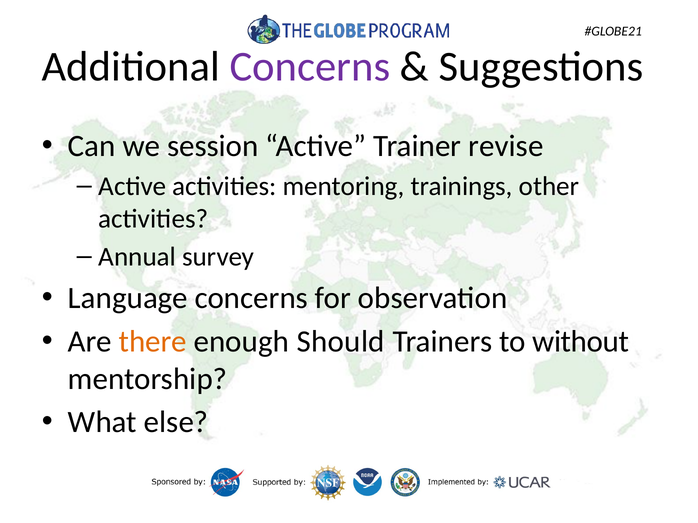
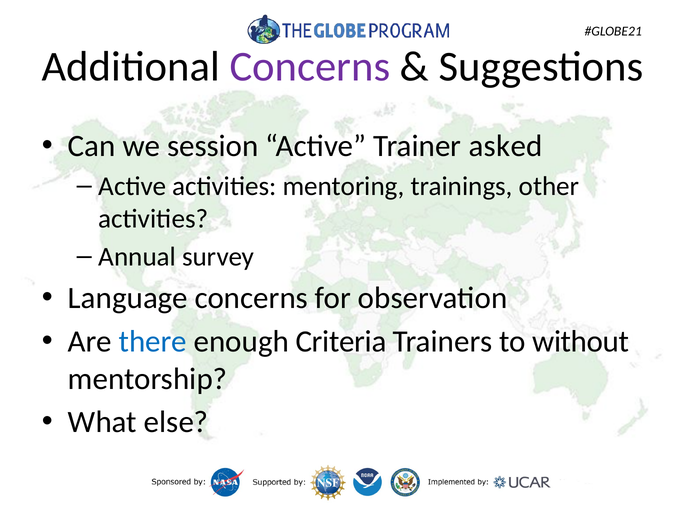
revise: revise -> asked (506, 146)
there colour: orange -> blue (153, 342)
Should: Should -> Criteria (341, 342)
